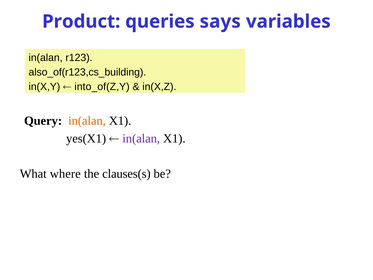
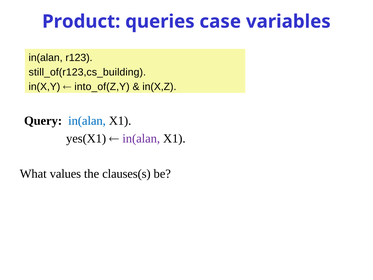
says: says -> case (220, 21)
also_of(r123,cs_building: also_of(r123,cs_building -> still_of(r123,cs_building (87, 72)
in(alan colour: orange -> blue (87, 121)
where: where -> values (65, 174)
